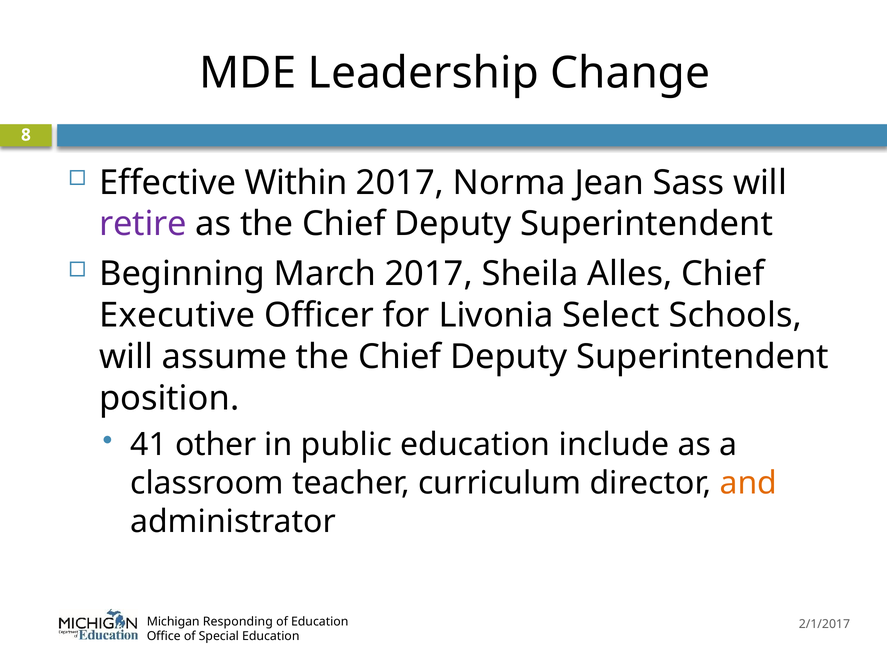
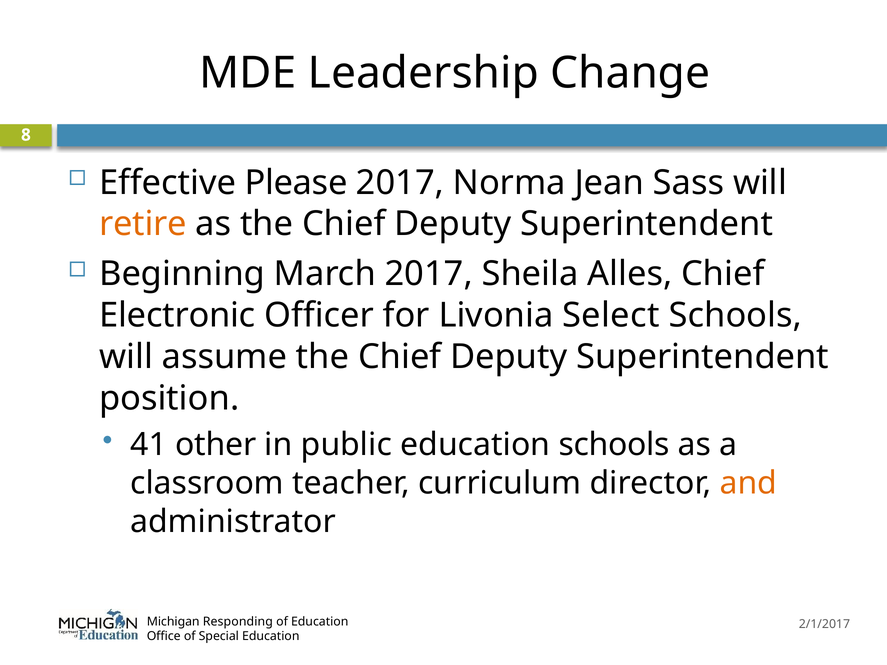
Within: Within -> Please (296, 183)
retire colour: purple -> orange (143, 224)
Executive: Executive -> Electronic (177, 316)
education include: include -> schools (614, 445)
